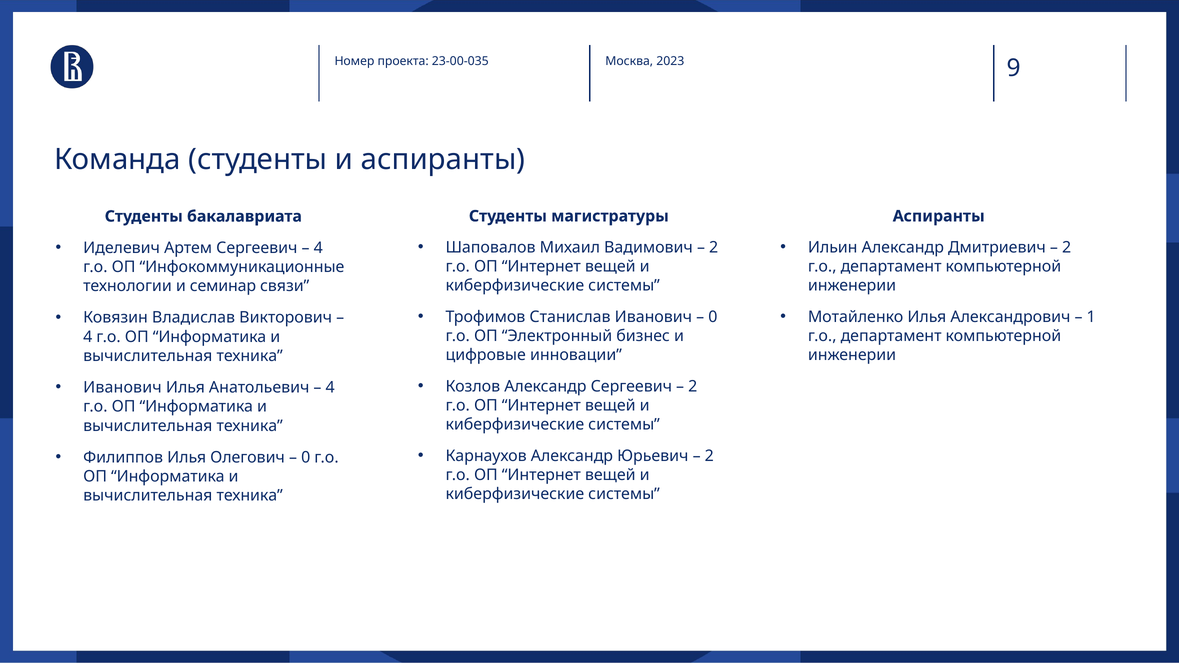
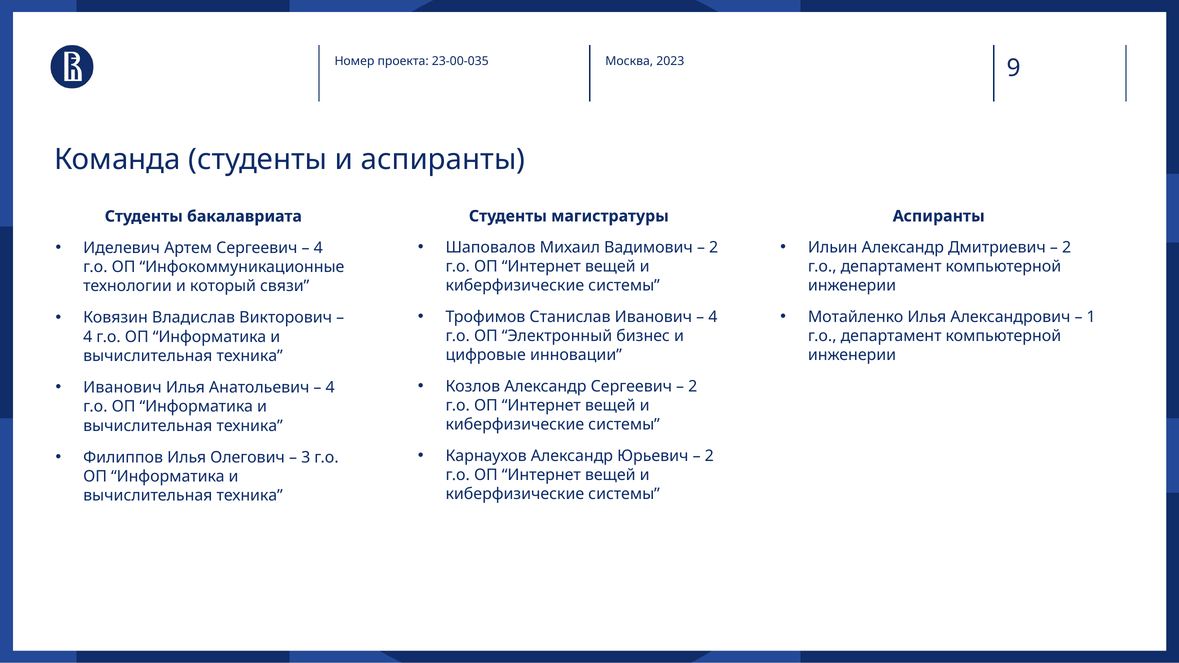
семинар: семинар -> который (223, 286)
0: 0 -> 4 (713, 317)
0: 0 -> 3 (306, 457)
